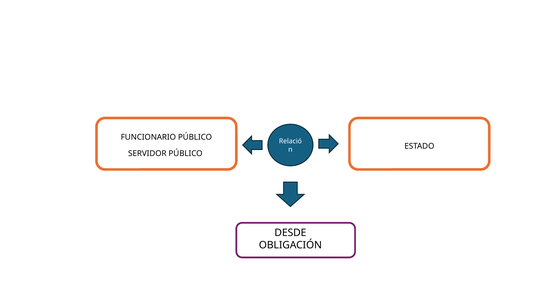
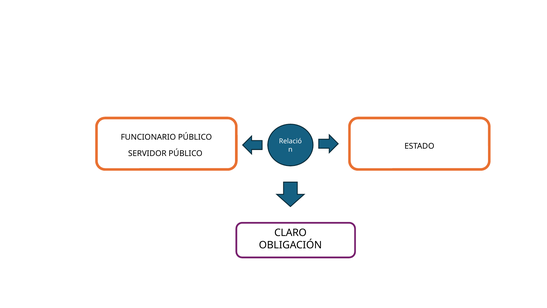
DESDE: DESDE -> CLARO (290, 232)
